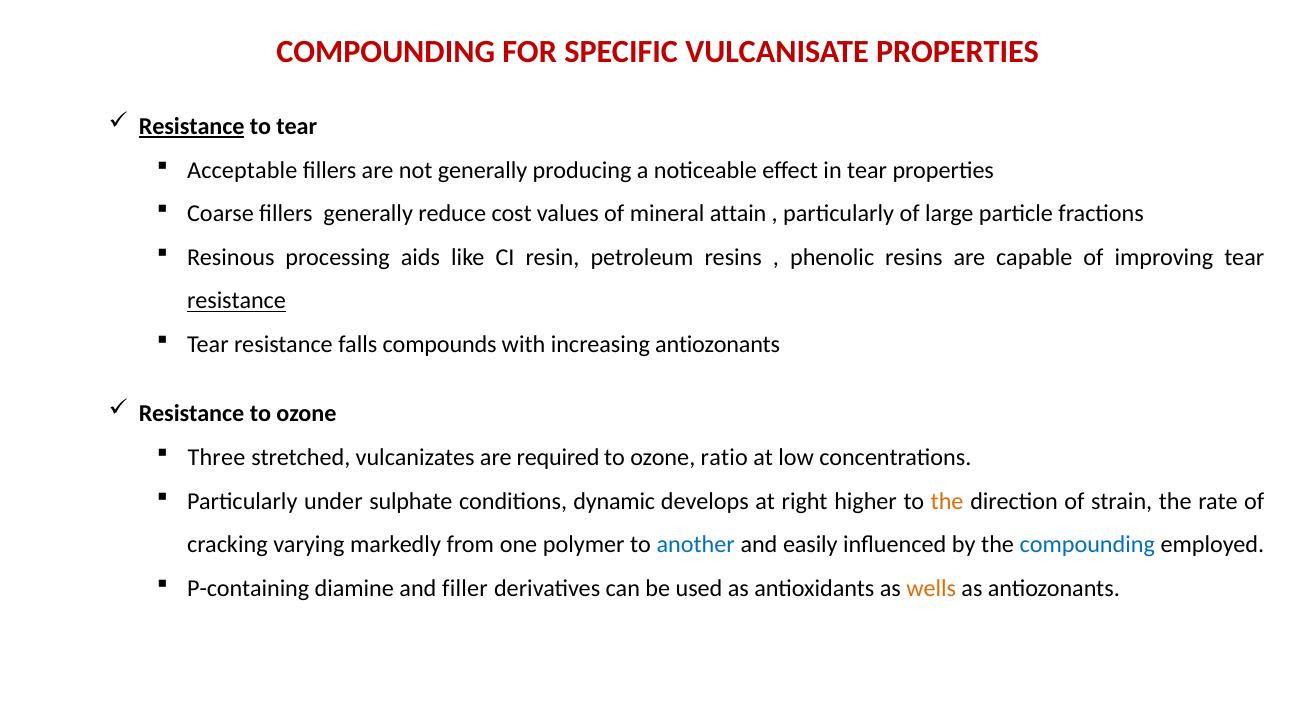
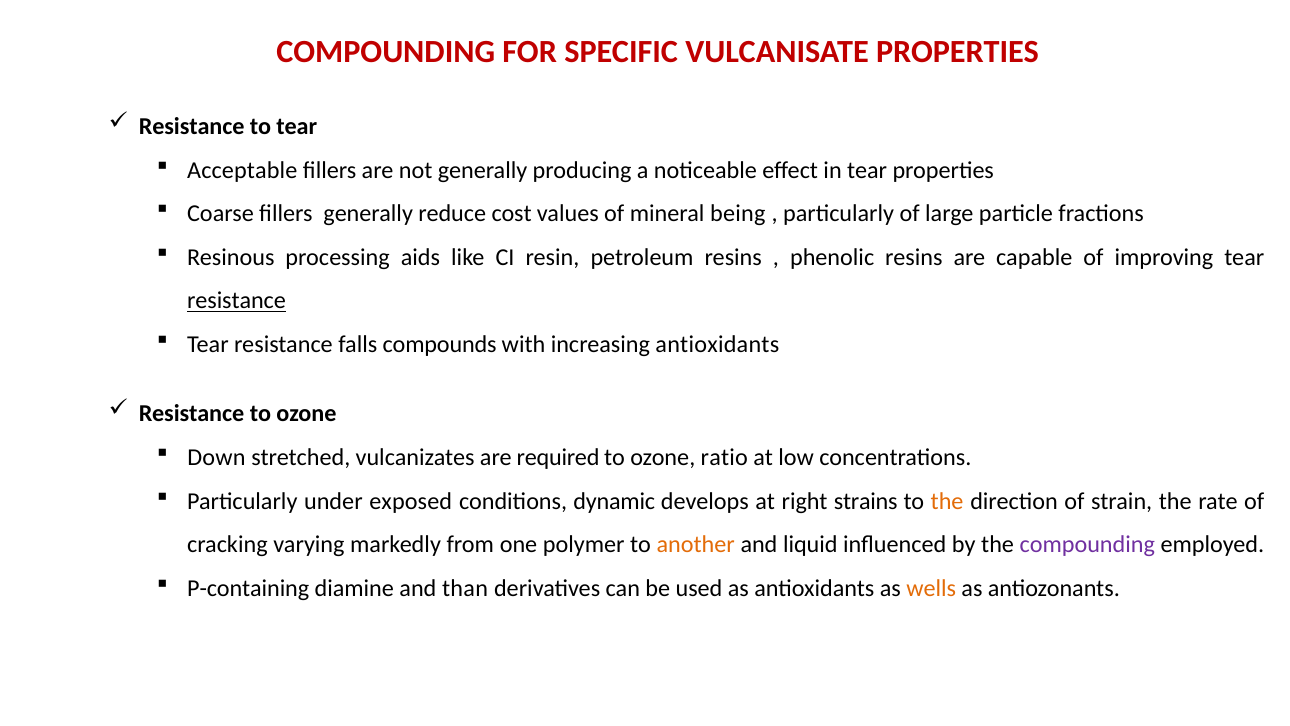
Resistance underline: present -> none (192, 127)
attain: attain -> being (738, 214)
increasing antiozonants: antiozonants -> antioxidants (717, 344)
Three: Three -> Down (216, 457)
sulphate: sulphate -> exposed (411, 501)
higher: higher -> strains (866, 501)
another colour: blue -> orange (696, 544)
easily: easily -> liquid (810, 544)
compounding colour: blue -> purple (1087, 544)
filler: filler -> than (465, 588)
